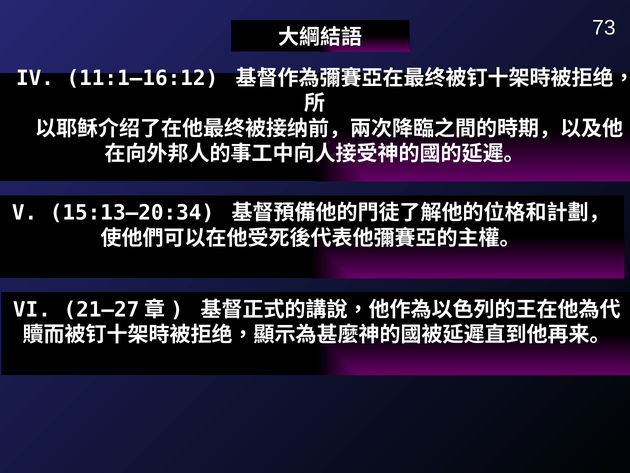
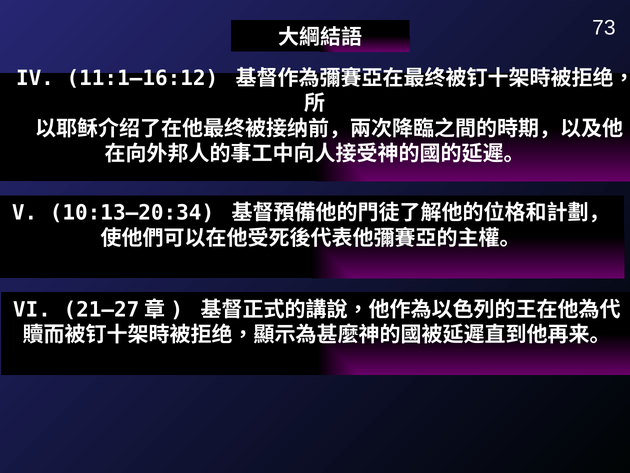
15:13–20:34: 15:13–20:34 -> 10:13–20:34 (132, 213)
